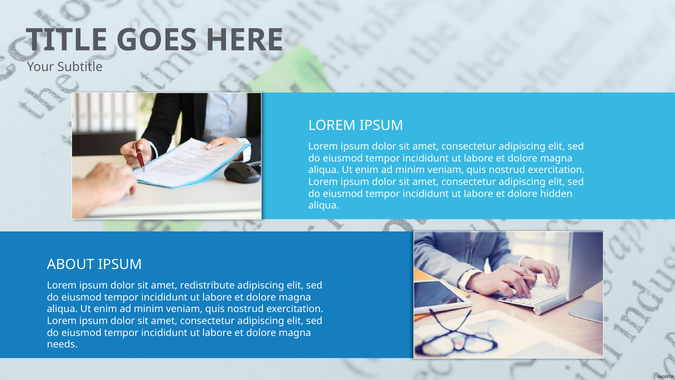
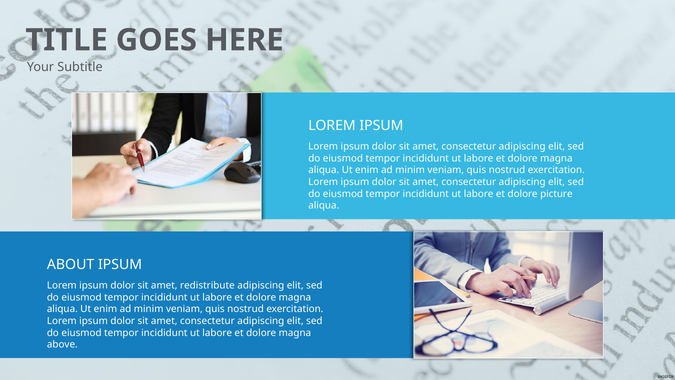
hidden: hidden -> picture (556, 194)
needs: needs -> above (62, 344)
